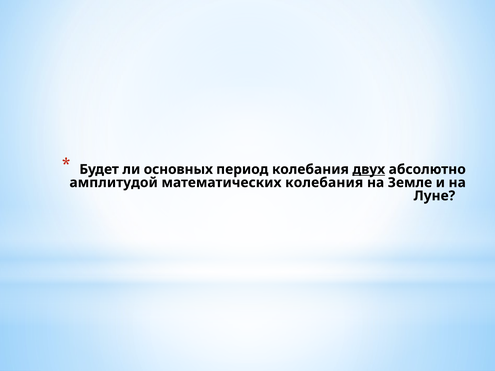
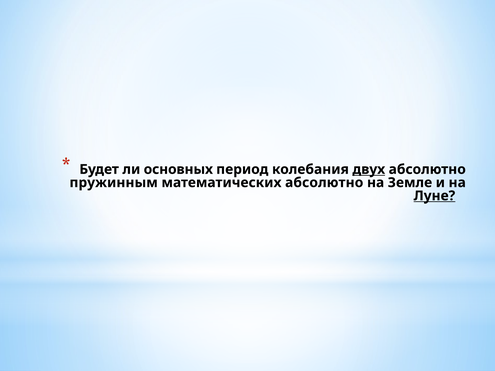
амплитудой: амплитудой -> пружинным (114, 183)
математических колебания: колебания -> абсолютно (324, 183)
Луне underline: none -> present (434, 196)
